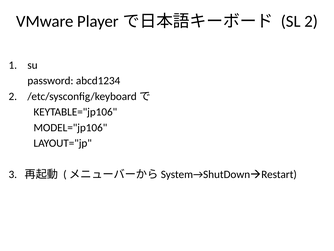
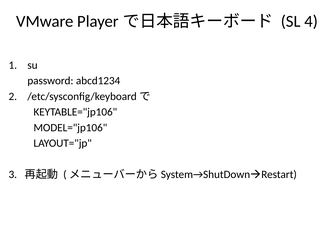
SL 2: 2 -> 4 (311, 21)
